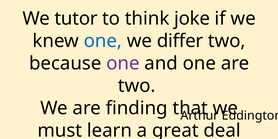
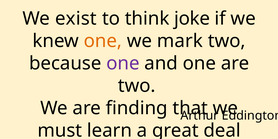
tutor: tutor -> exist (76, 18)
one colour: blue -> orange (103, 41)
differ: differ -> mark (180, 41)
